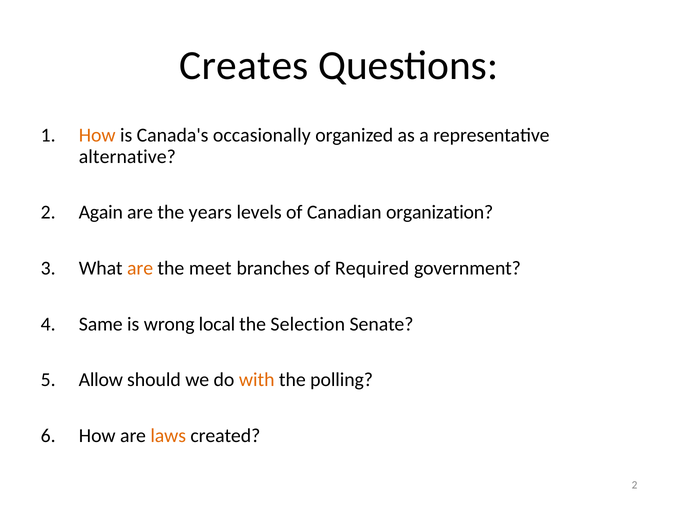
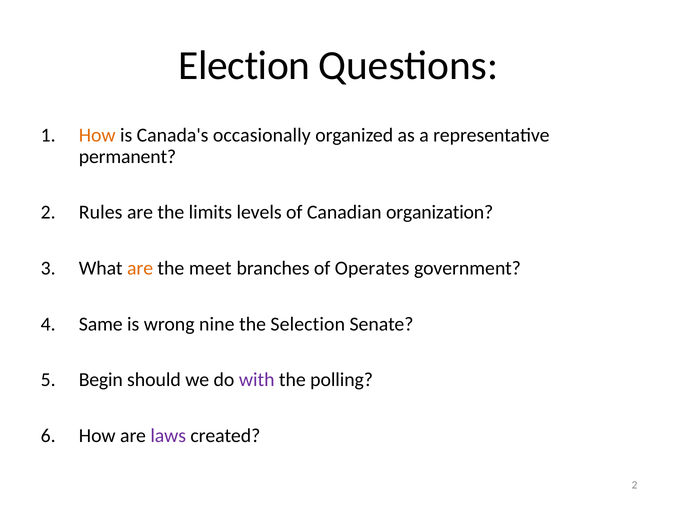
Creates: Creates -> Election (244, 66)
alternative: alternative -> permanent (127, 157)
Again: Again -> Rules (101, 213)
years: years -> limits (210, 213)
Required: Required -> Operates (372, 268)
local: local -> nine (217, 324)
Allow: Allow -> Begin (101, 380)
with colour: orange -> purple (257, 380)
laws colour: orange -> purple (168, 436)
